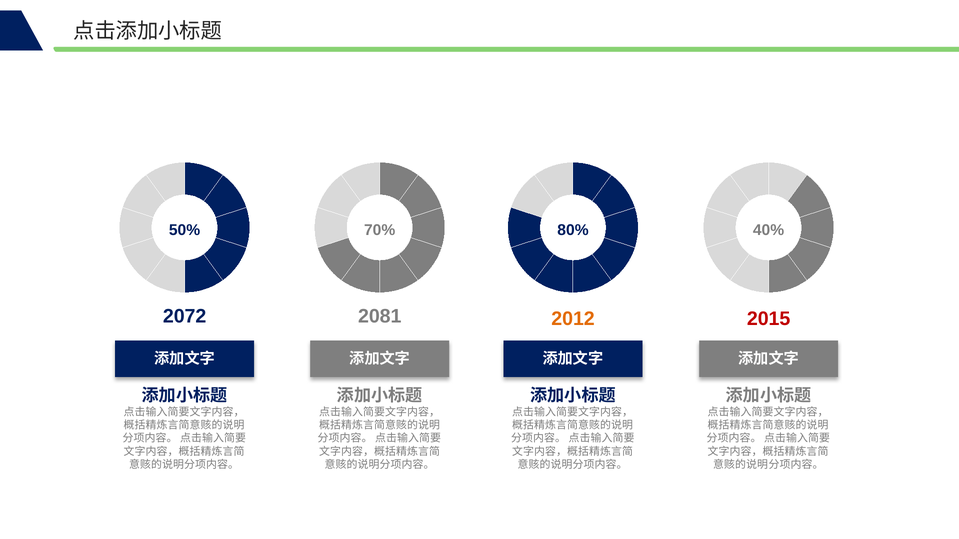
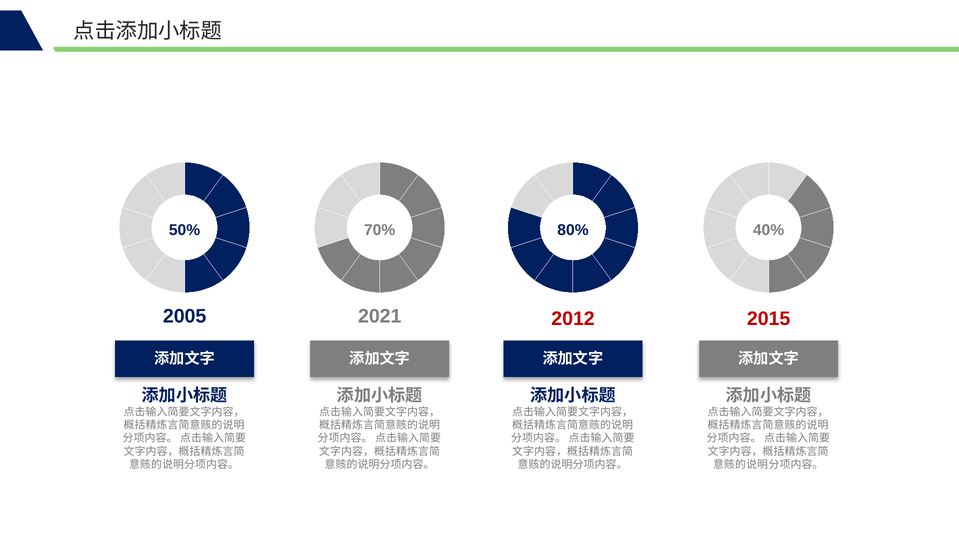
2072: 2072 -> 2005 (185, 316)
2081: 2081 -> 2021 (380, 316)
2012 colour: orange -> red (573, 319)
